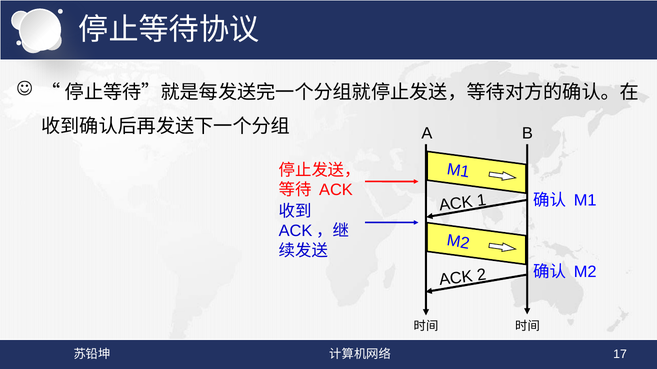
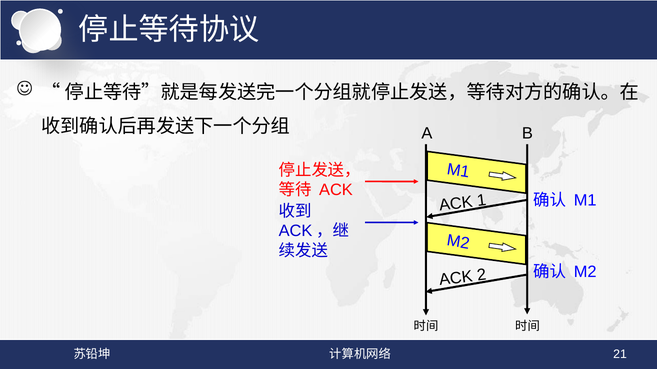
17: 17 -> 21 (620, 355)
